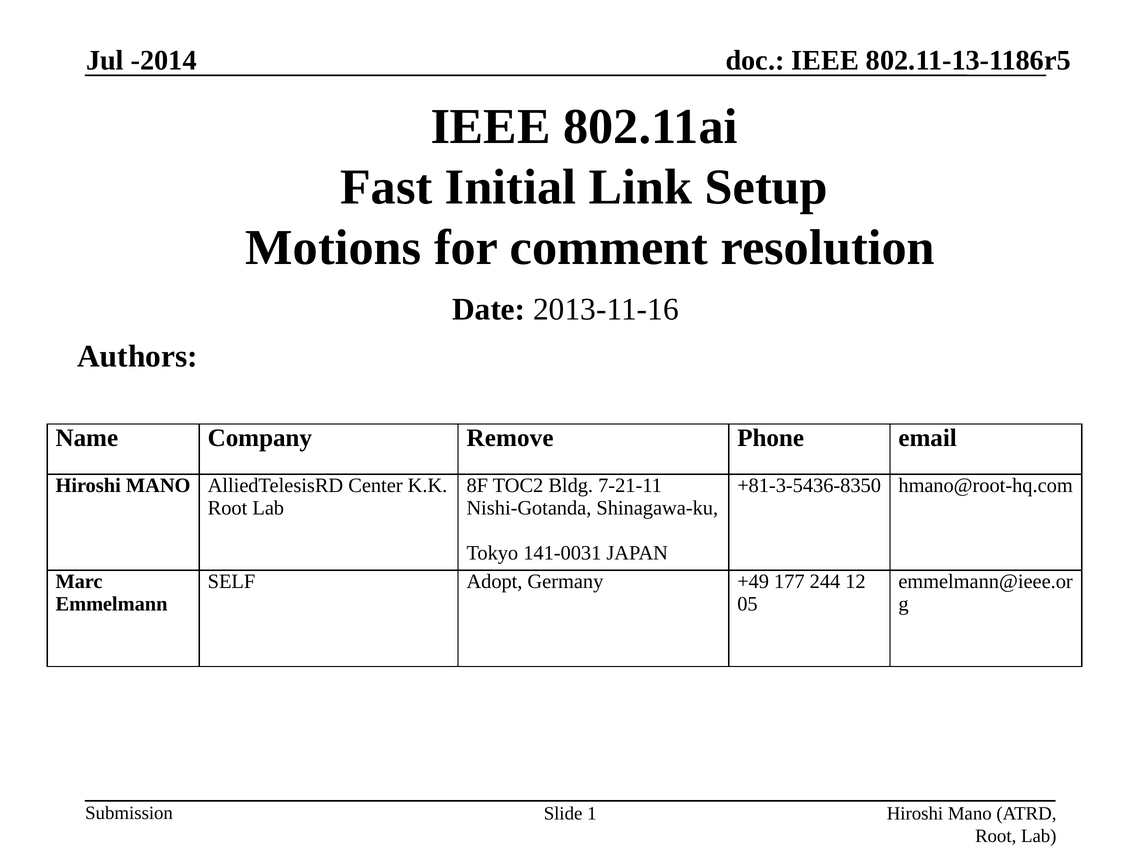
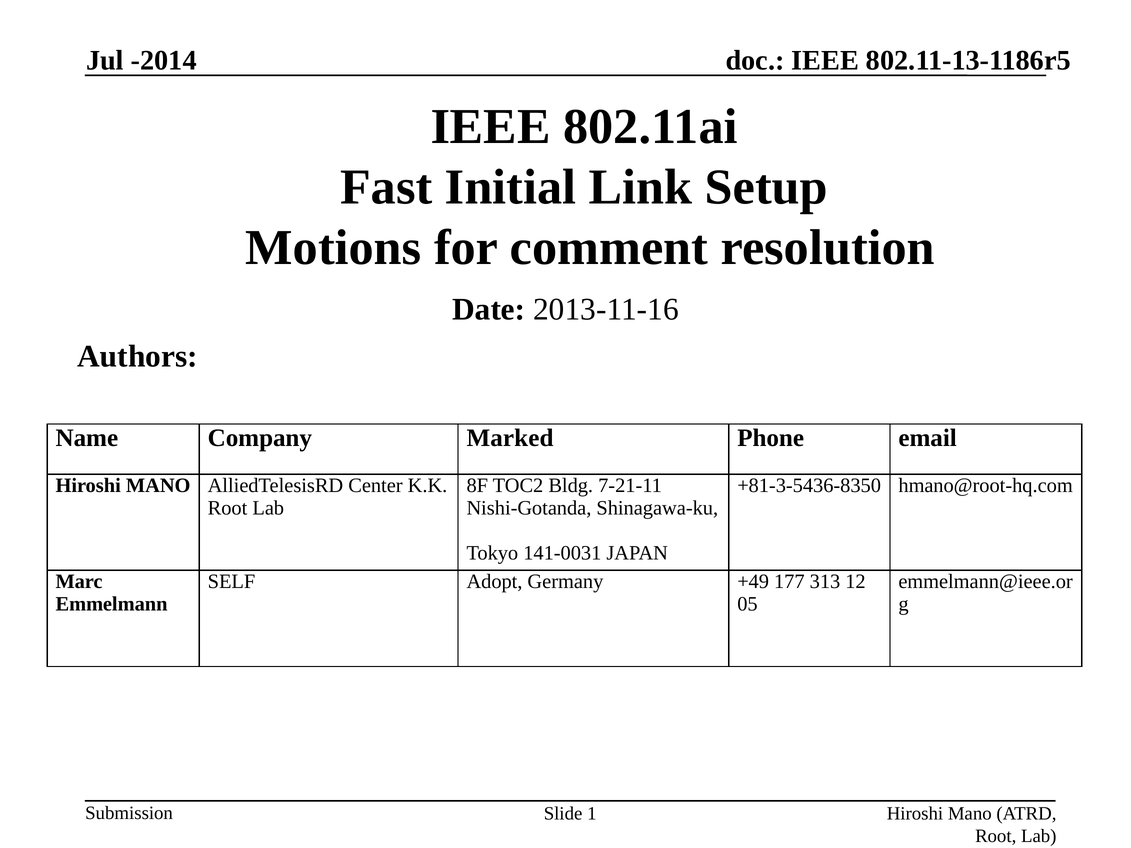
Remove: Remove -> Marked (510, 438)
244: 244 -> 313 (825, 582)
